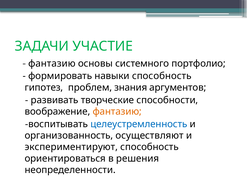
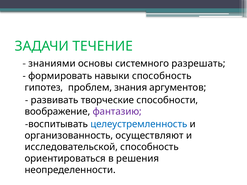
УЧАСТИЕ: УЧАСТИЕ -> ТЕЧЕНИЕ (103, 46)
фантазию: фантазию -> знаниями (52, 64)
портфолио: портфолио -> разрешать (199, 64)
фантазию colour: orange -> purple (117, 112)
экспериментируют: экспериментируют -> исследовательской (71, 147)
